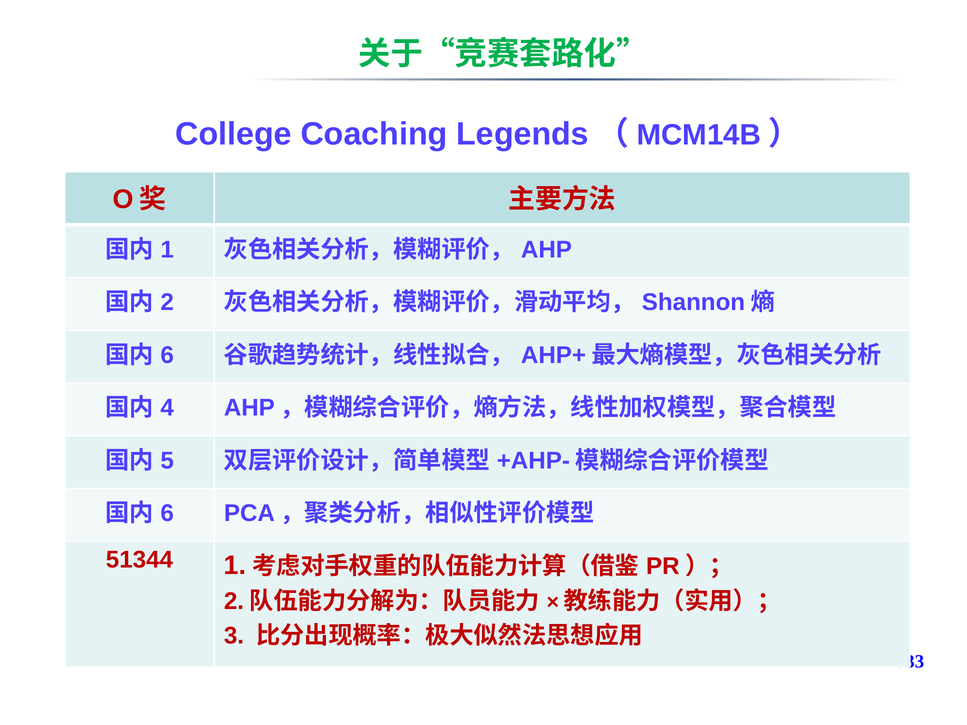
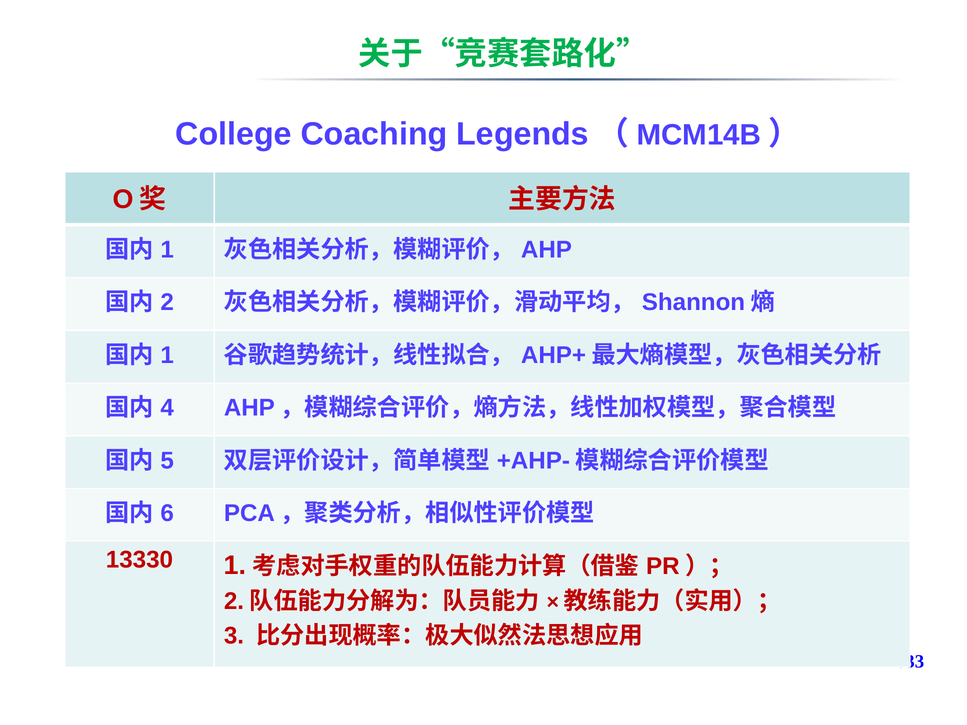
6: 6 -> 1 (167, 355)
51344: 51344 -> 13330 (139, 560)
